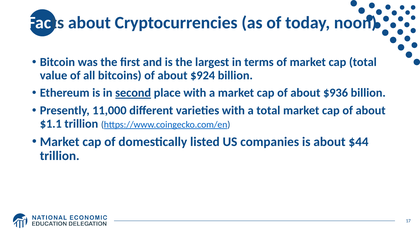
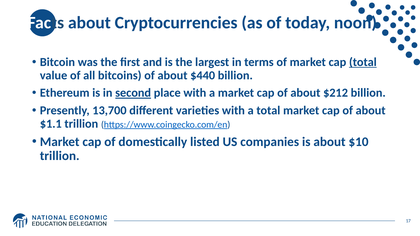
total underline: none -> present (363, 62)
$924: $924 -> $440 (203, 75)
$936: $936 -> $212 (336, 93)
11,000: 11,000 -> 13,700 (109, 111)
$44: $44 -> $10 (359, 142)
